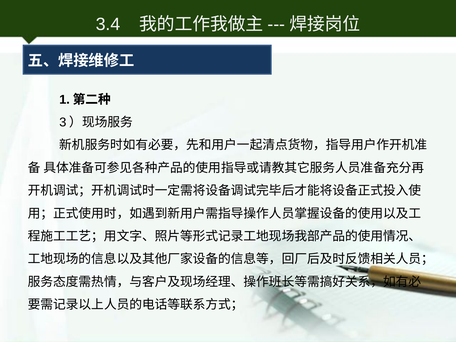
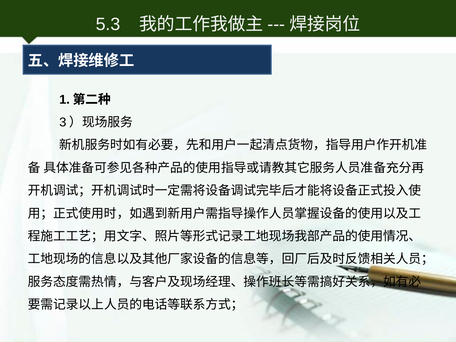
3.4: 3.4 -> 5.3 (108, 24)
